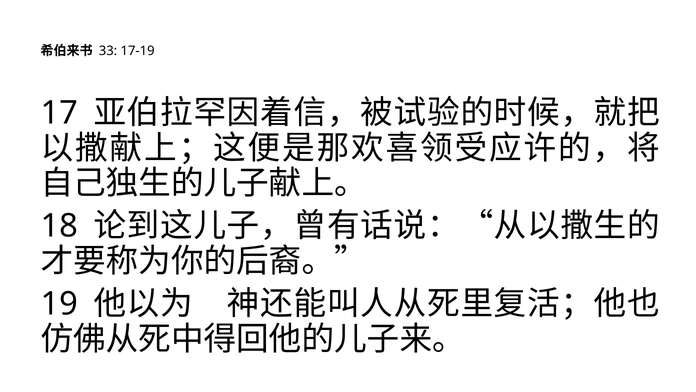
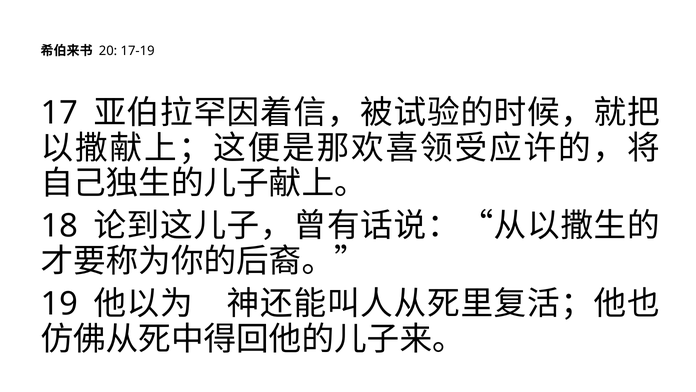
33: 33 -> 20 (108, 51)
